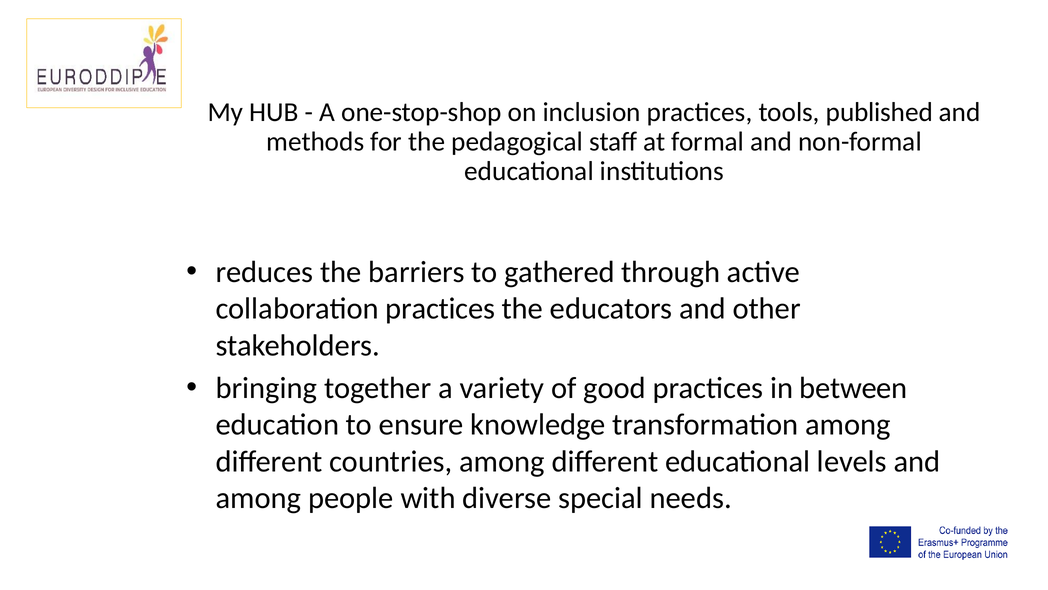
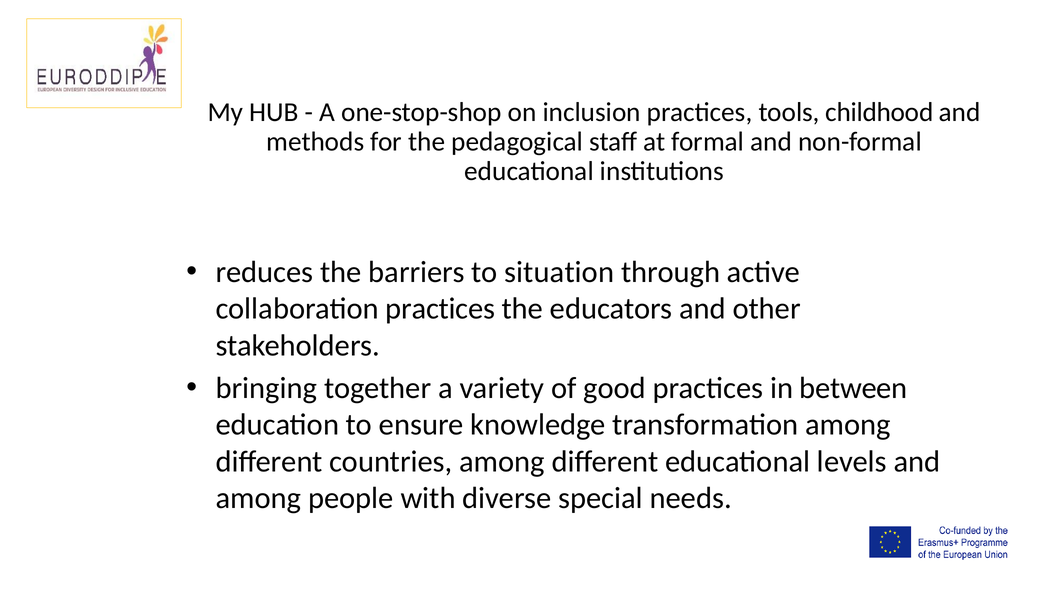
published: published -> childhood (879, 112)
gathered: gathered -> situation (559, 272)
